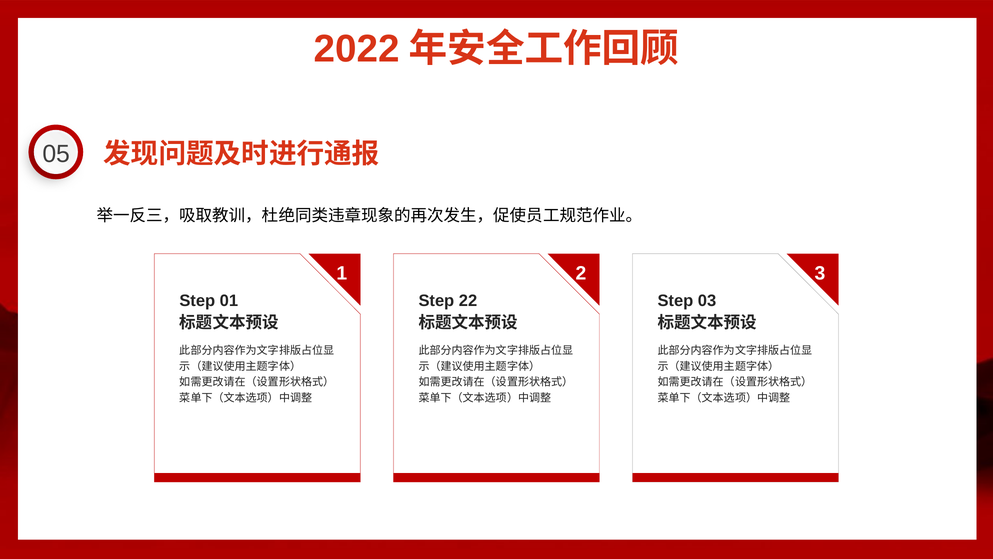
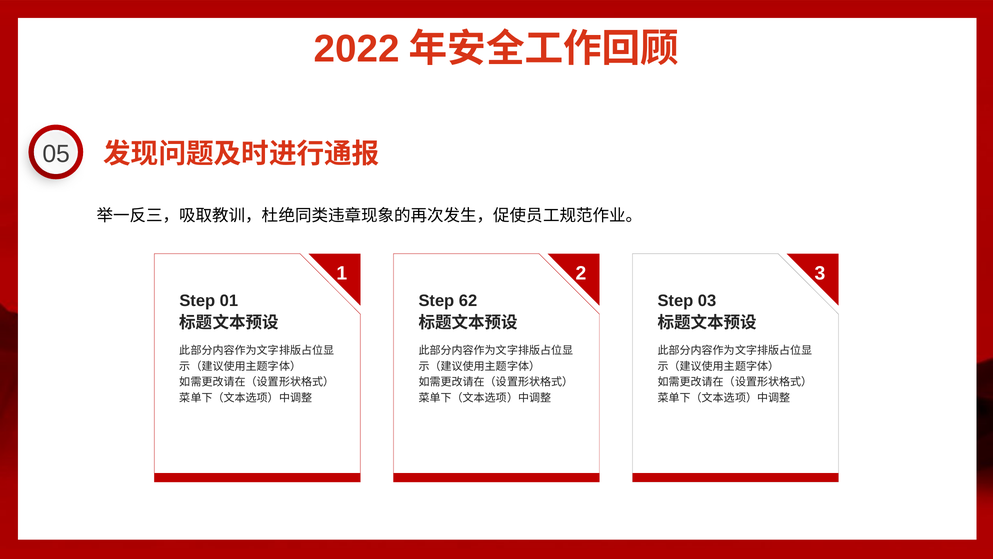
22: 22 -> 62 (468, 300)
